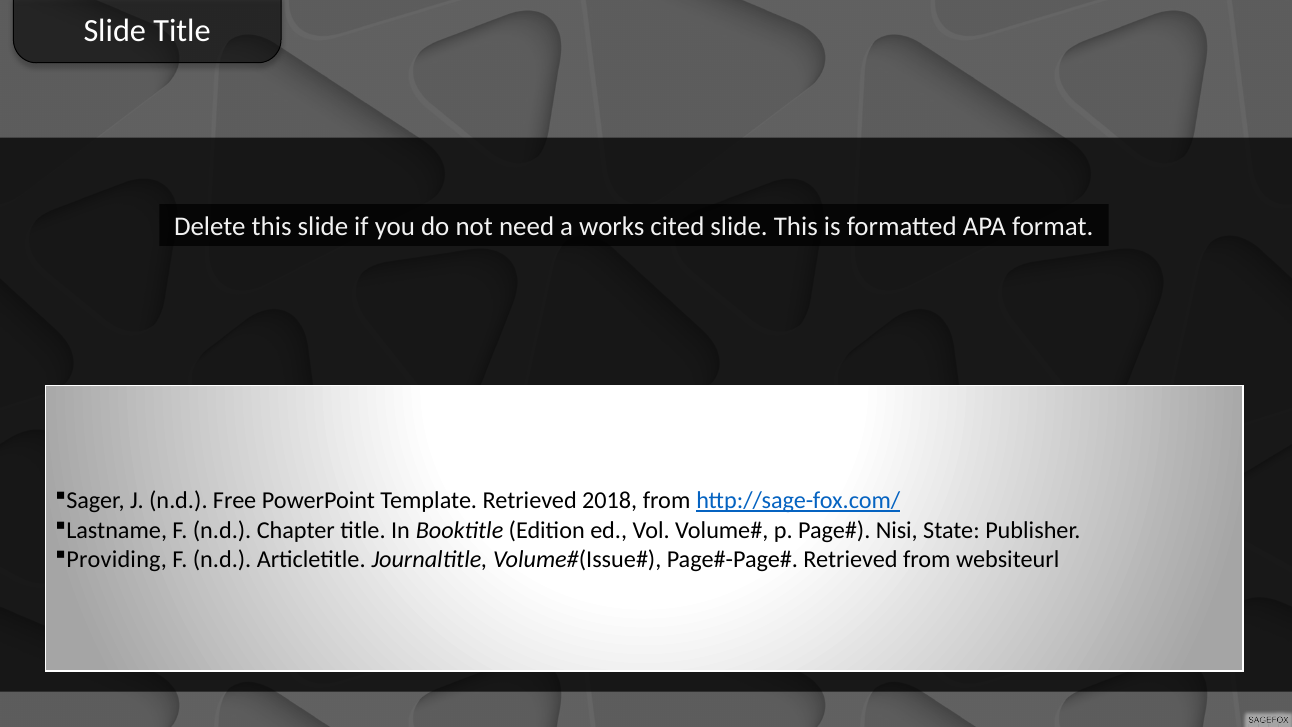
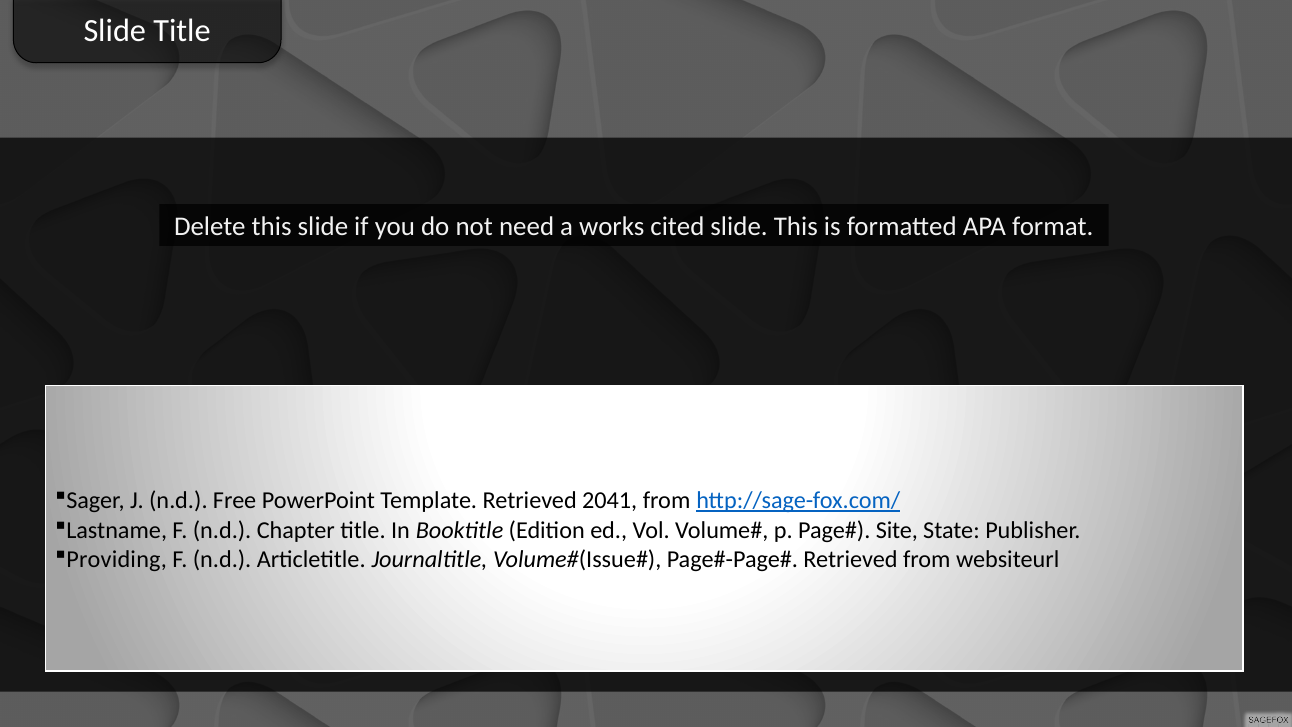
2018: 2018 -> 2041 (610, 500)
Nisi: Nisi -> Site (897, 530)
